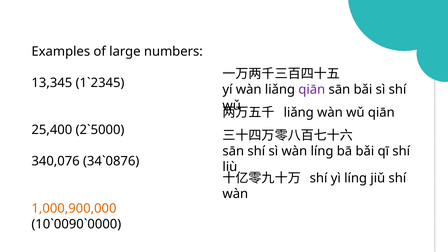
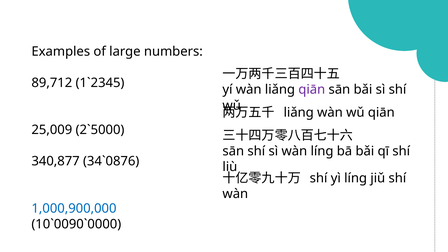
13,345: 13,345 -> 89,712 (52, 83)
25,400: 25,400 -> 25,009 (52, 130)
340,076: 340,076 -> 340,877 (56, 161)
1,000,900,000 colour: orange -> blue (74, 208)
